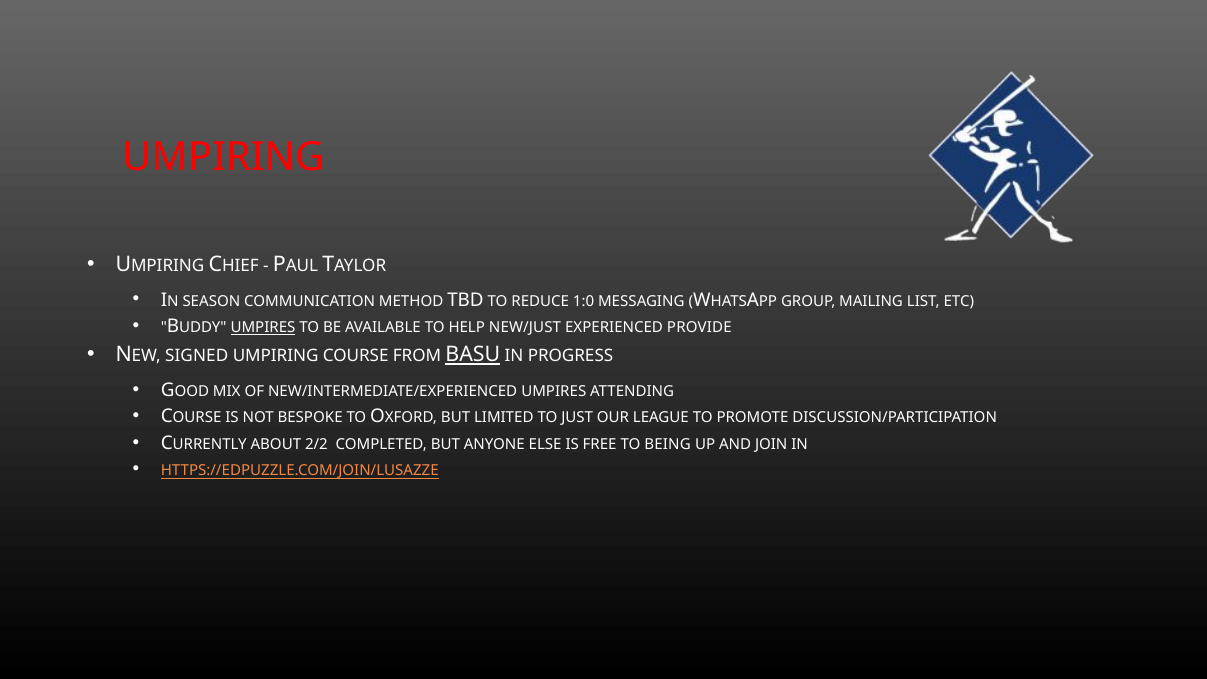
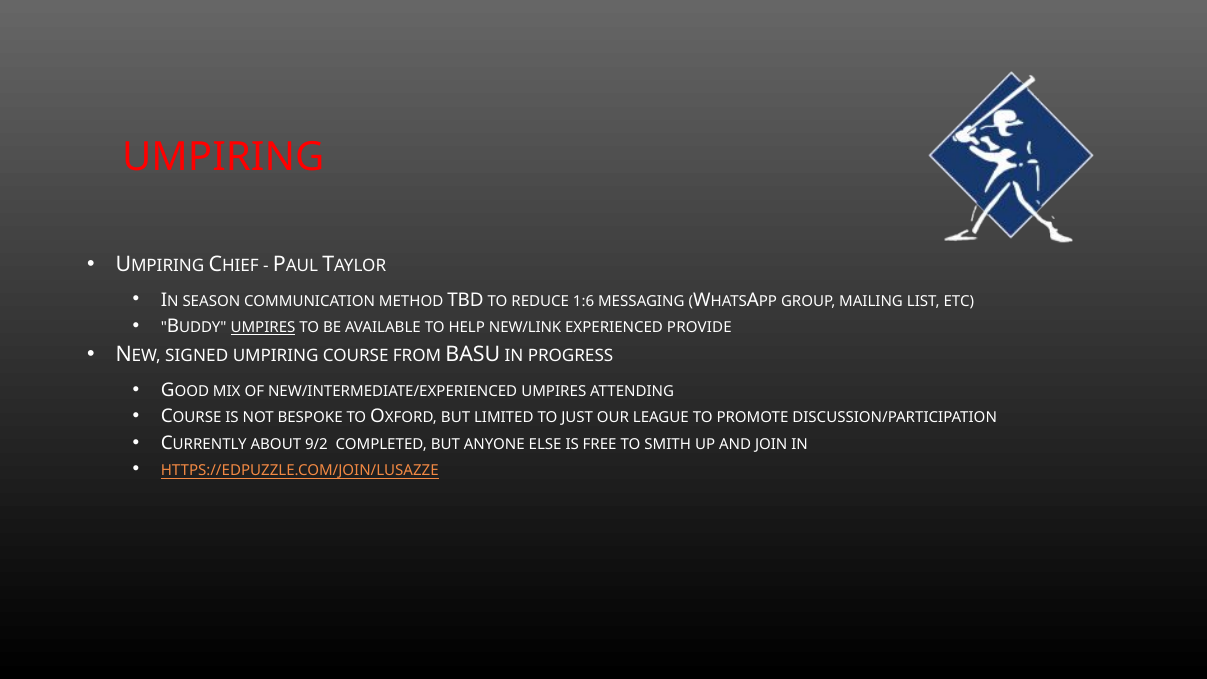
1:0: 1:0 -> 1:6 (584, 301)
NEW/JUST: NEW/JUST -> NEW/LINK (525, 327)
BASU underline: present -> none (473, 355)
2/2: 2/2 -> 9/2 (316, 444)
BEING: BEING -> SMITH (668, 444)
